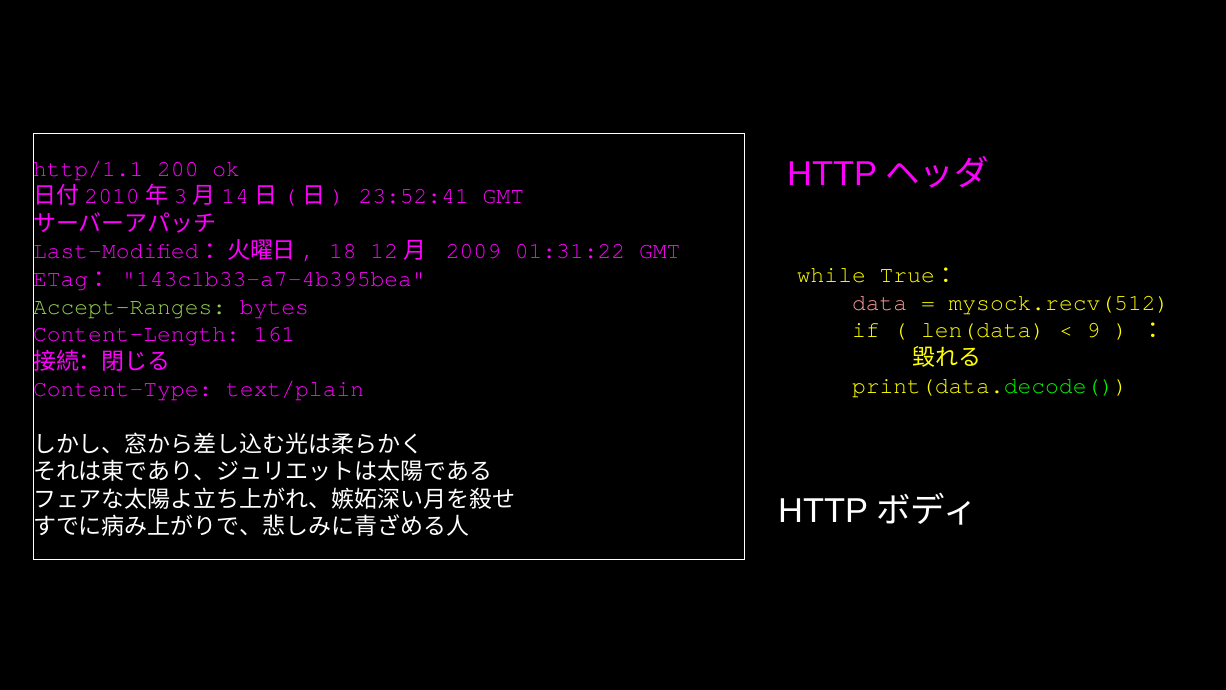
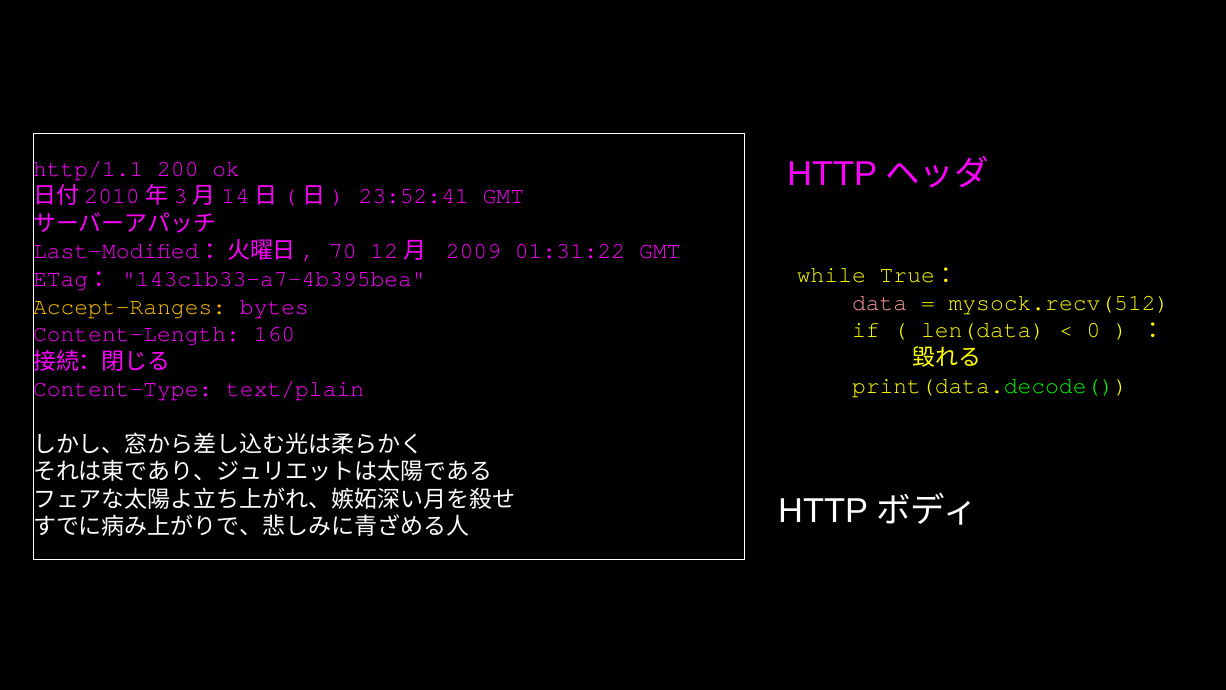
18: 18 -> 70 (343, 251)
Accept-Ranges colour: light green -> yellow (130, 306)
9: 9 -> 0 (1094, 330)
161: 161 -> 160 (274, 334)
